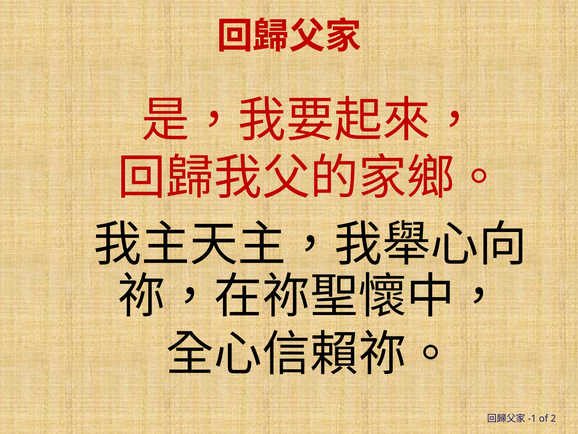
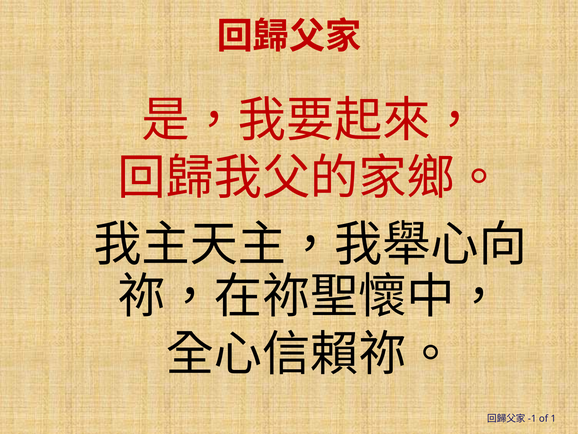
2: 2 -> 1 (553, 418)
